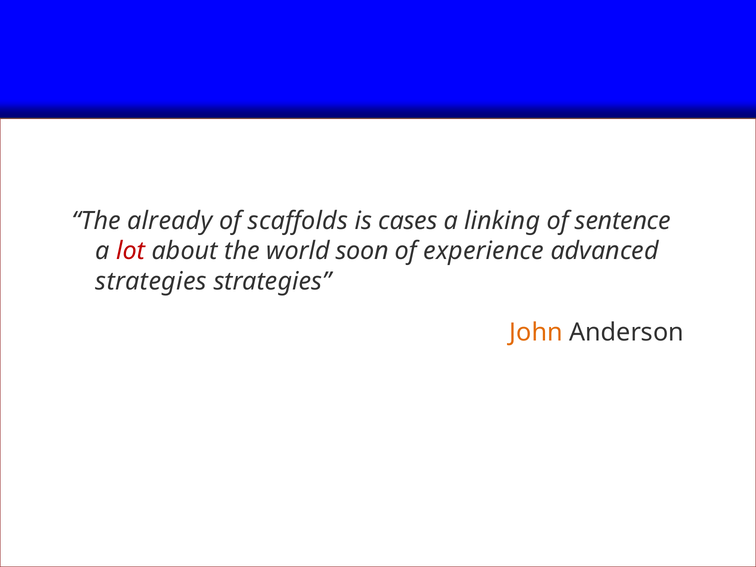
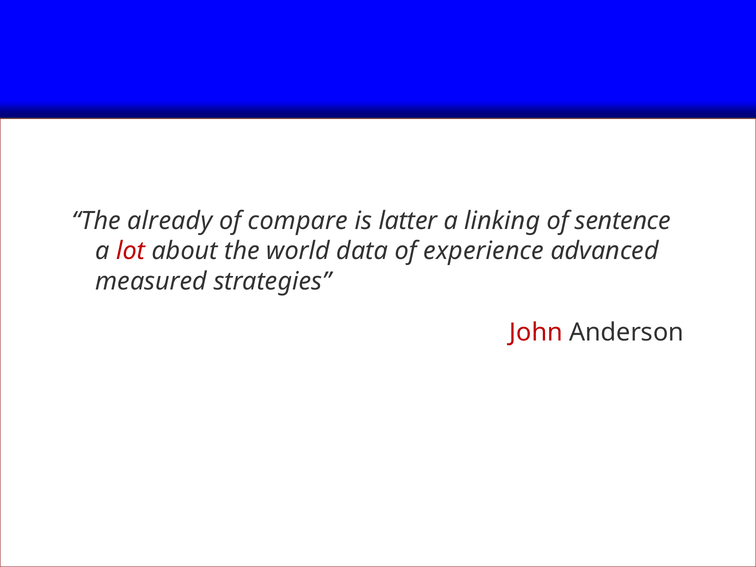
scaffolds: scaffolds -> compare (298, 221)
cases: cases -> latter (408, 221)
soon: soon -> data (362, 251)
strategies: strategies -> measured (151, 281)
John colour: orange -> red (536, 333)
